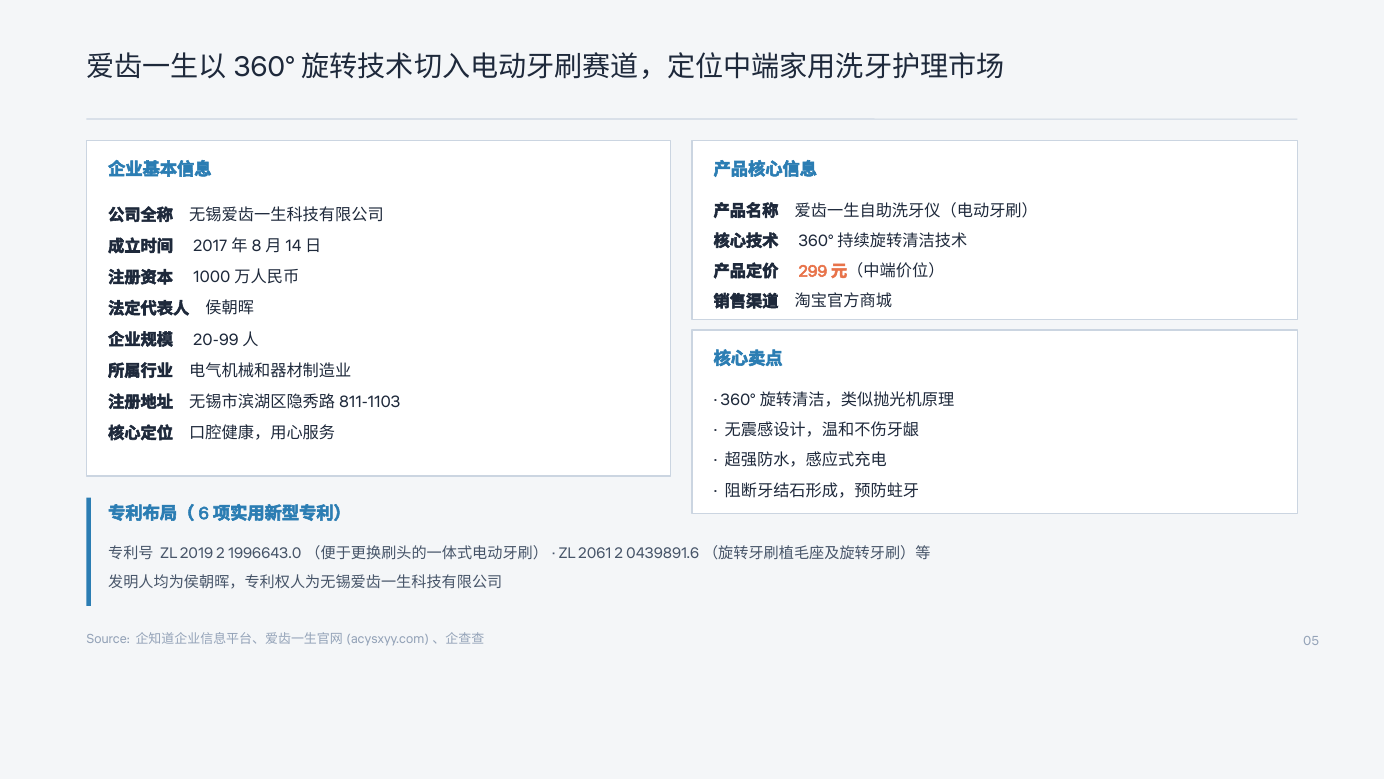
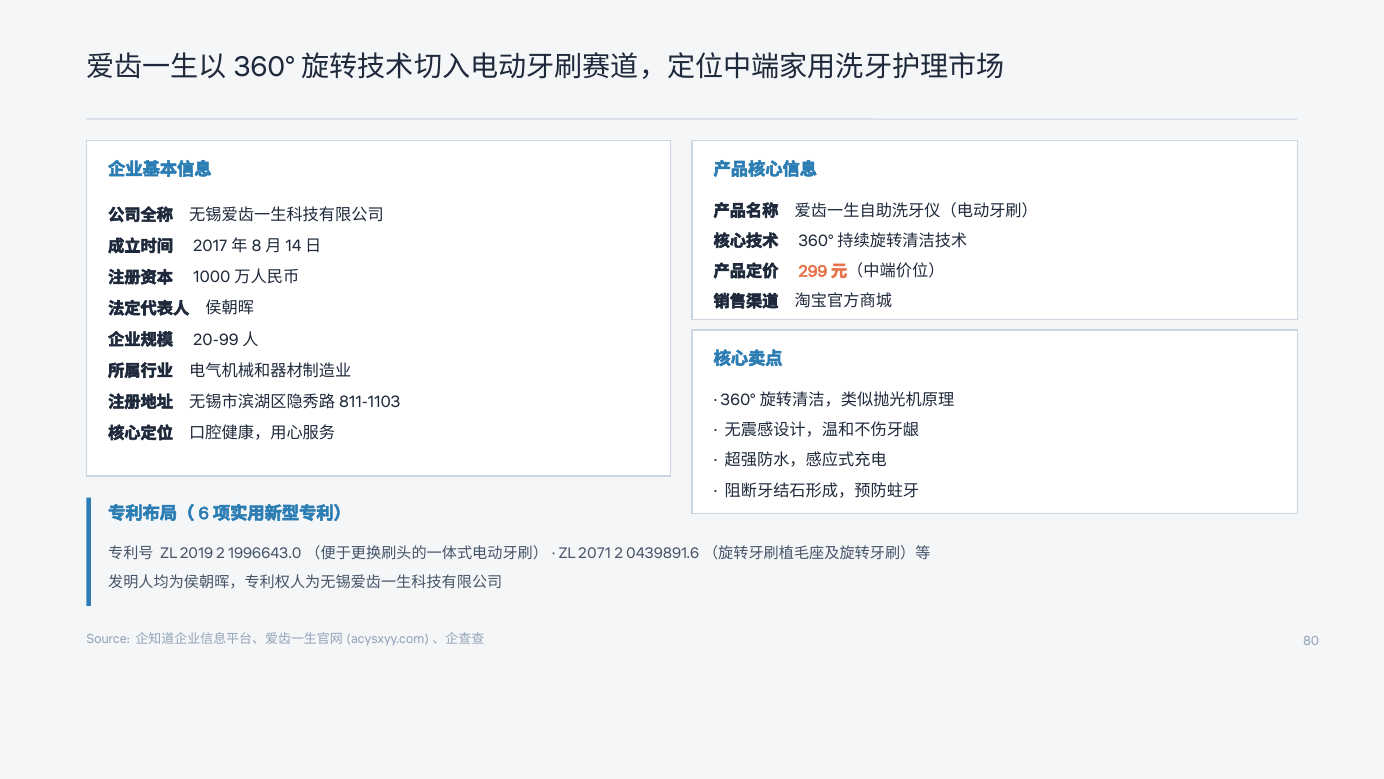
2061: 2061 -> 2071 (595, 553)
05: 05 -> 80 (1311, 640)
